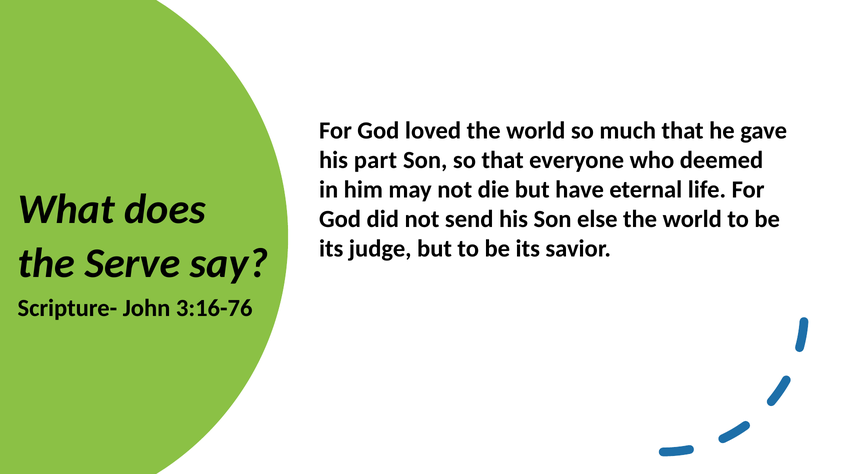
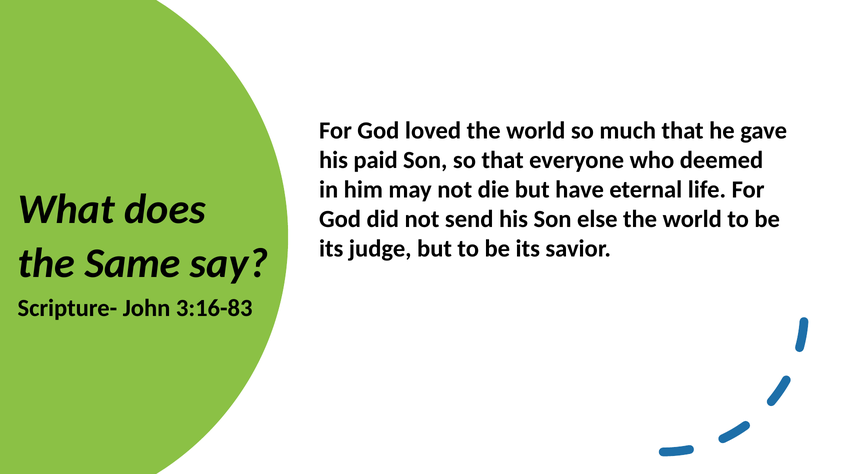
part: part -> paid (376, 160)
Serve: Serve -> Same (133, 264)
3:16-76: 3:16-76 -> 3:16-83 (214, 309)
